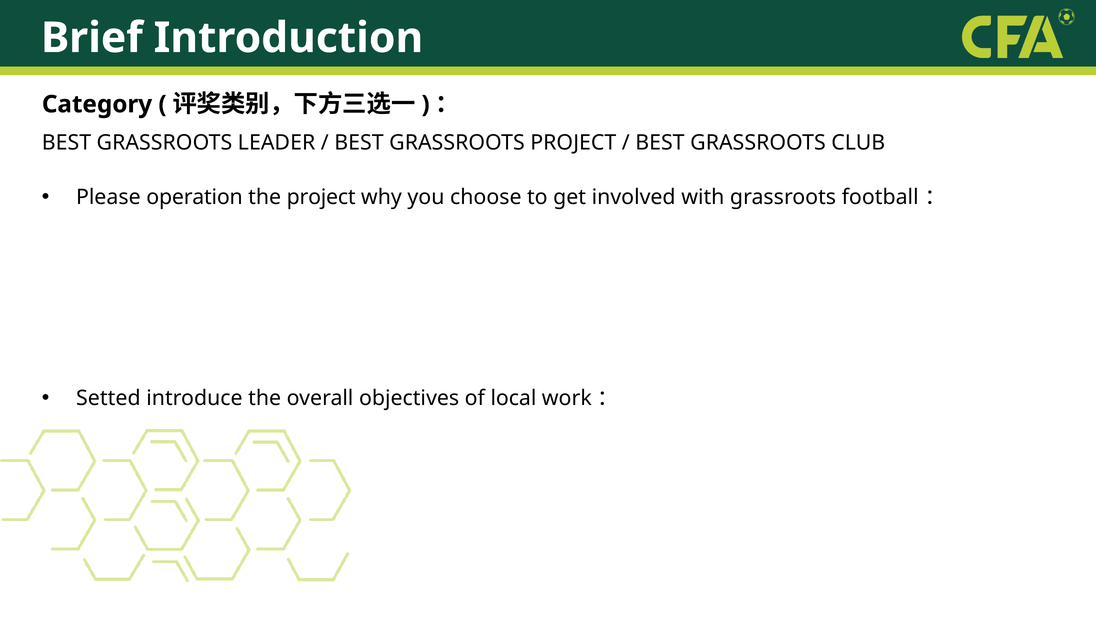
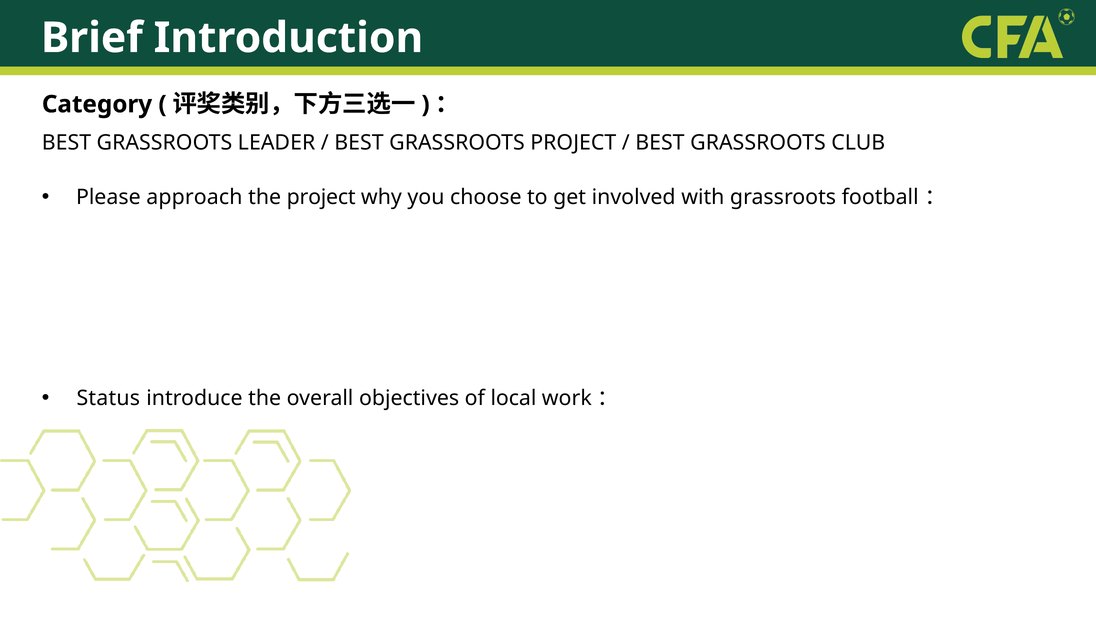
operation: operation -> approach (194, 197)
Setted: Setted -> Status (108, 398)
